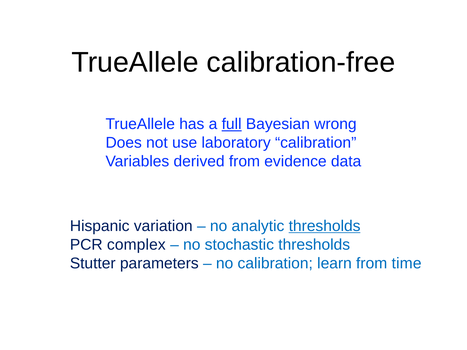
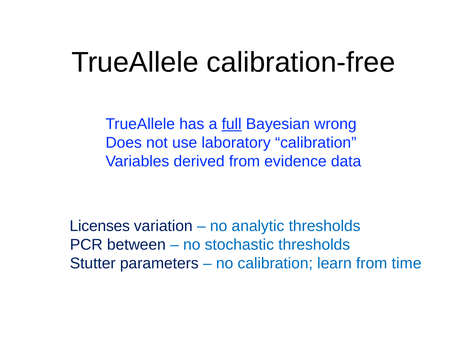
Hispanic: Hispanic -> Licenses (100, 226)
thresholds underline: present -> none (325, 226)
complex: complex -> between (136, 245)
